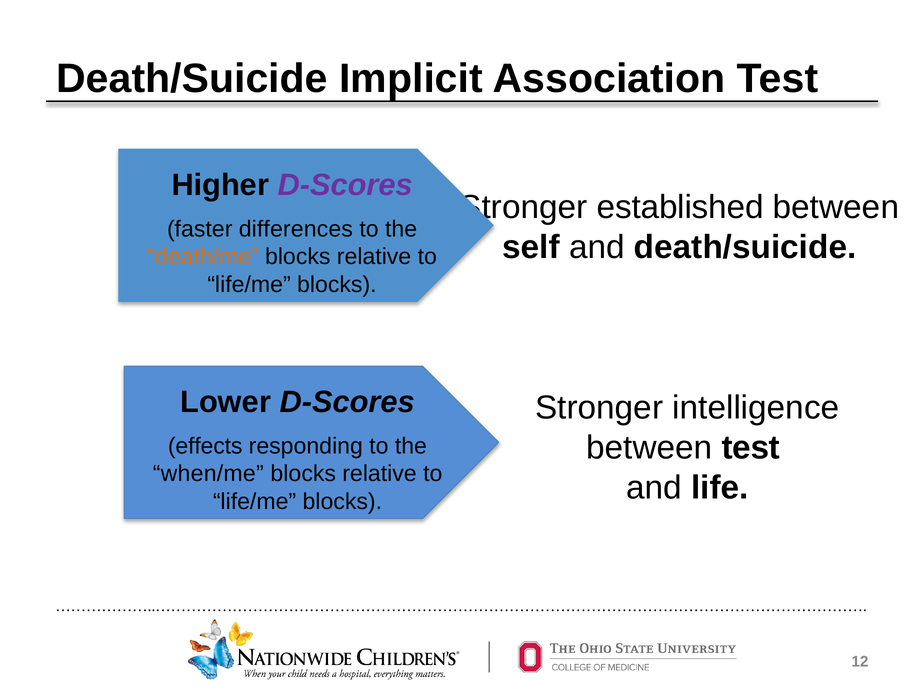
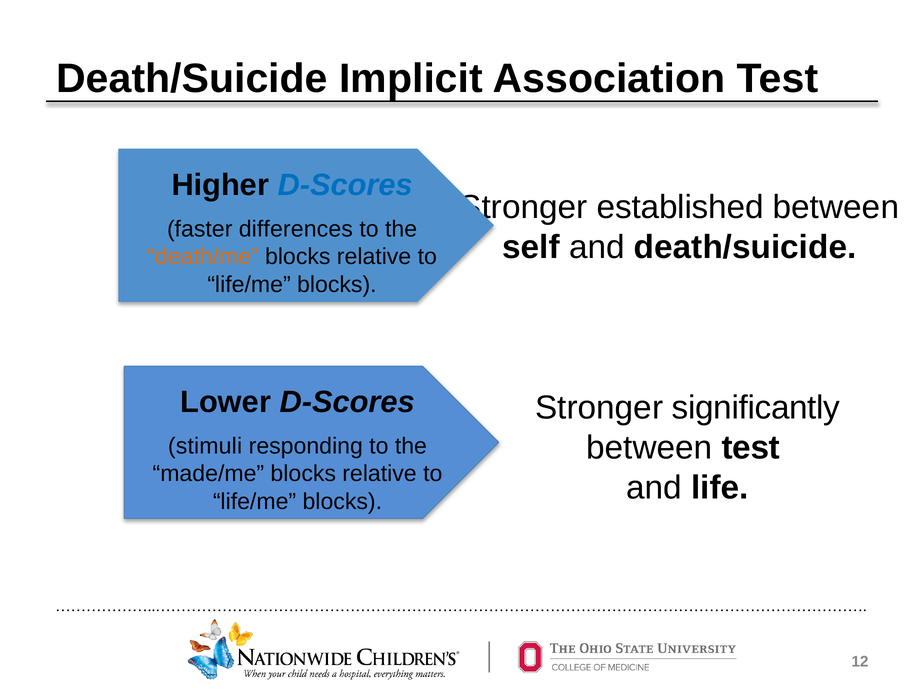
D-Scores colour: purple -> blue (345, 185)
intelligence: intelligence -> significantly (756, 408)
effects: effects -> stimuli (205, 446)
when/me: when/me -> made/me (208, 474)
